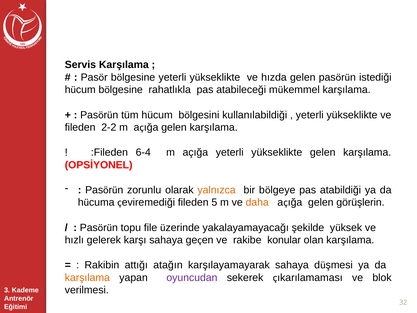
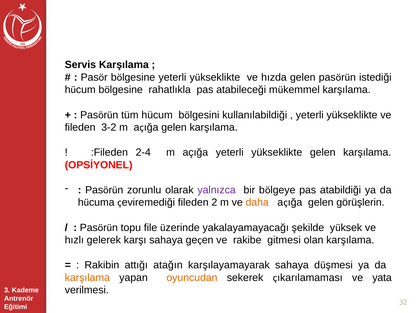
2-2: 2-2 -> 3-2 (109, 127)
6-4: 6-4 -> 2-4 (143, 152)
yalnızca colour: orange -> purple (217, 190)
5: 5 -> 2 (214, 202)
konular: konular -> gitmesi (284, 240)
oyuncudan colour: purple -> orange (192, 277)
blok: blok -> yata (382, 277)
